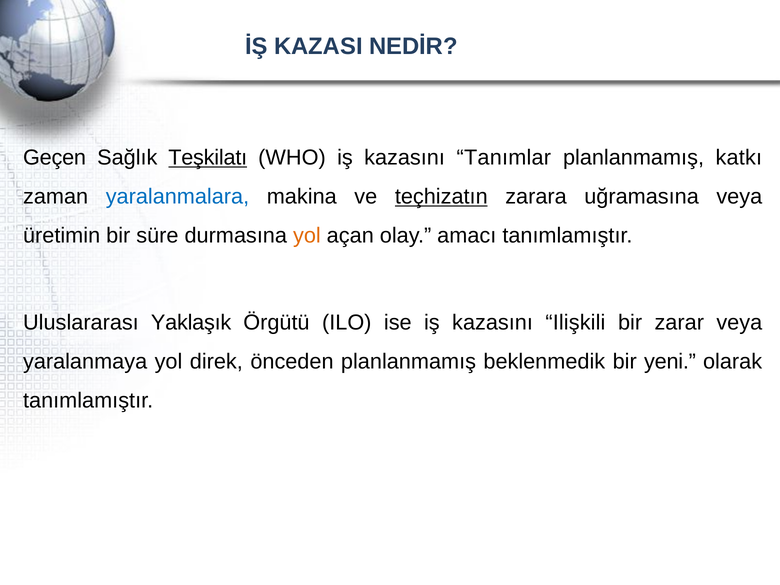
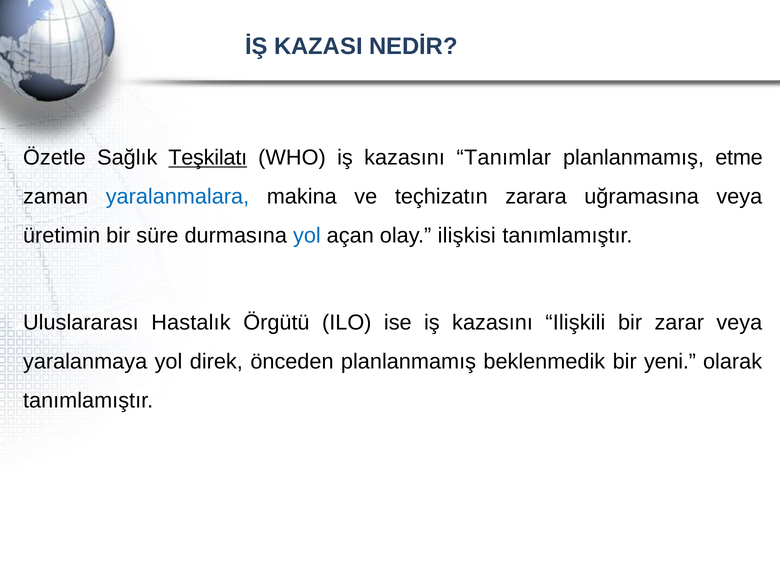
Geçen: Geçen -> Özetle (54, 158)
katkı: katkı -> etme (739, 158)
teçhizatın underline: present -> none (441, 197)
yol colour: orange -> blue (307, 236)
amacı: amacı -> ilişkisi (467, 236)
Yaklaşık: Yaklaşık -> Hastalık (191, 322)
